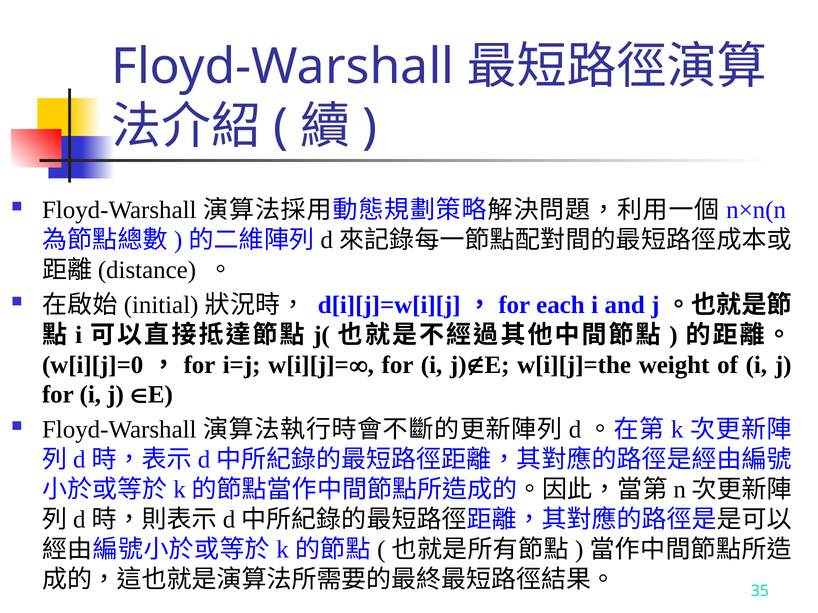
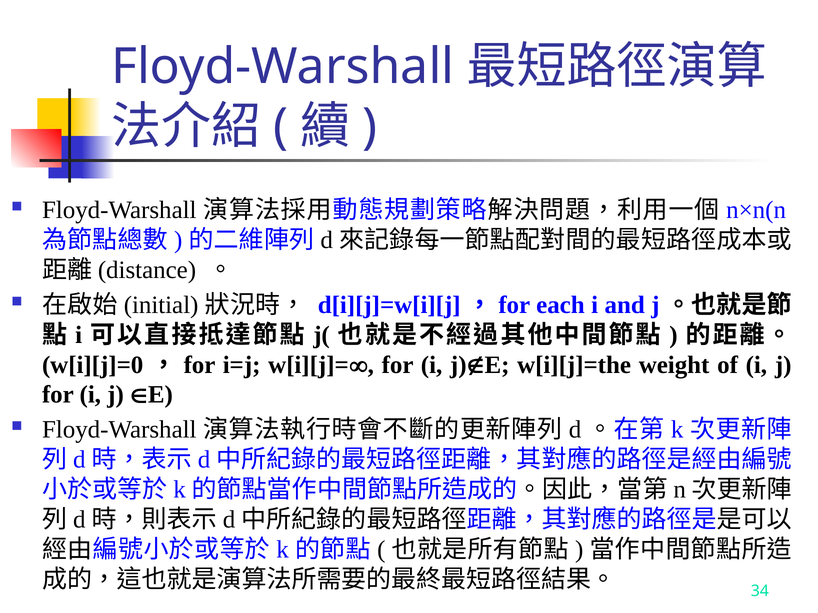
35: 35 -> 34 (760, 592)
